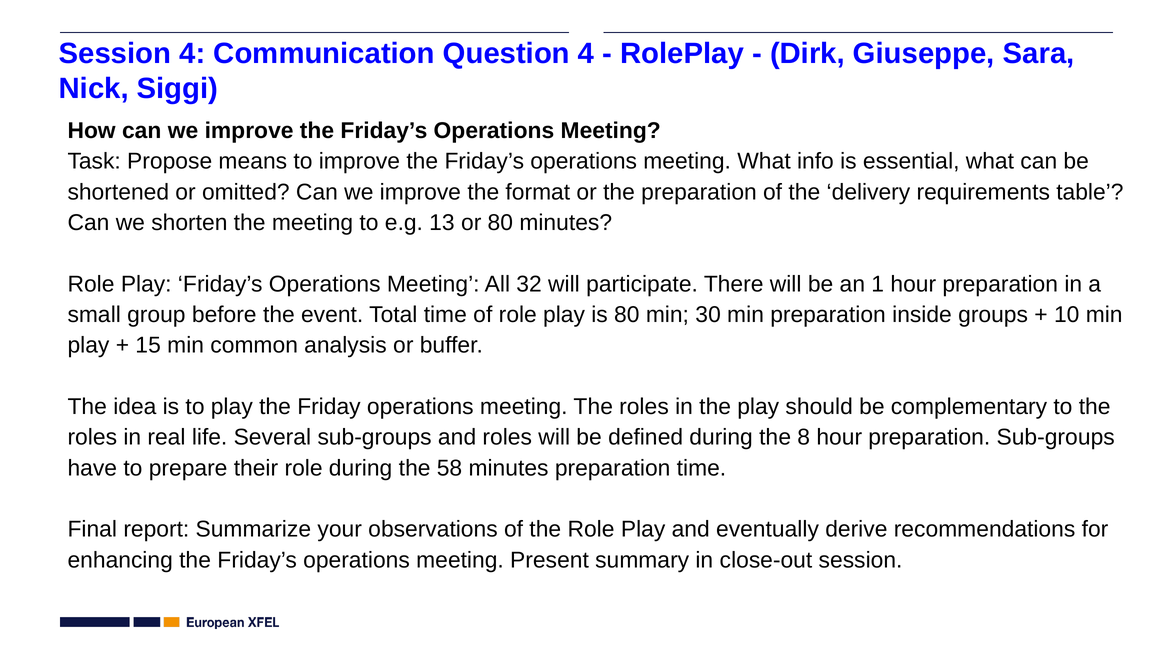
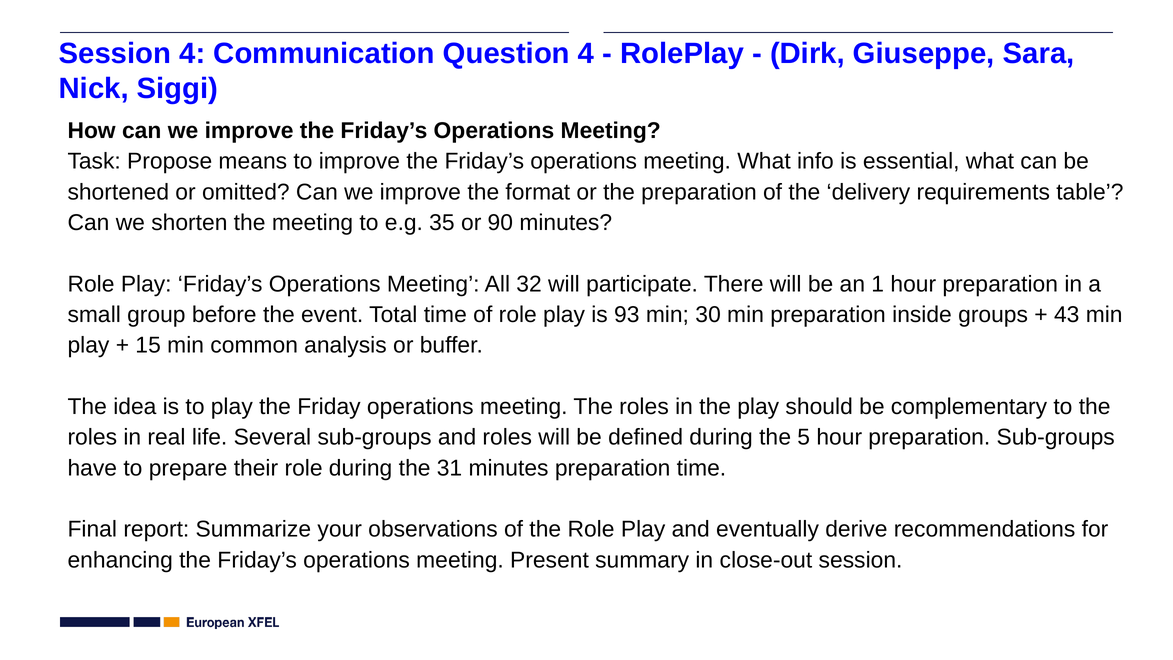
13: 13 -> 35 (442, 223)
or 80: 80 -> 90 (500, 223)
is 80: 80 -> 93 (627, 315)
10: 10 -> 43 (1067, 315)
8: 8 -> 5 (804, 437)
58: 58 -> 31 (449, 468)
